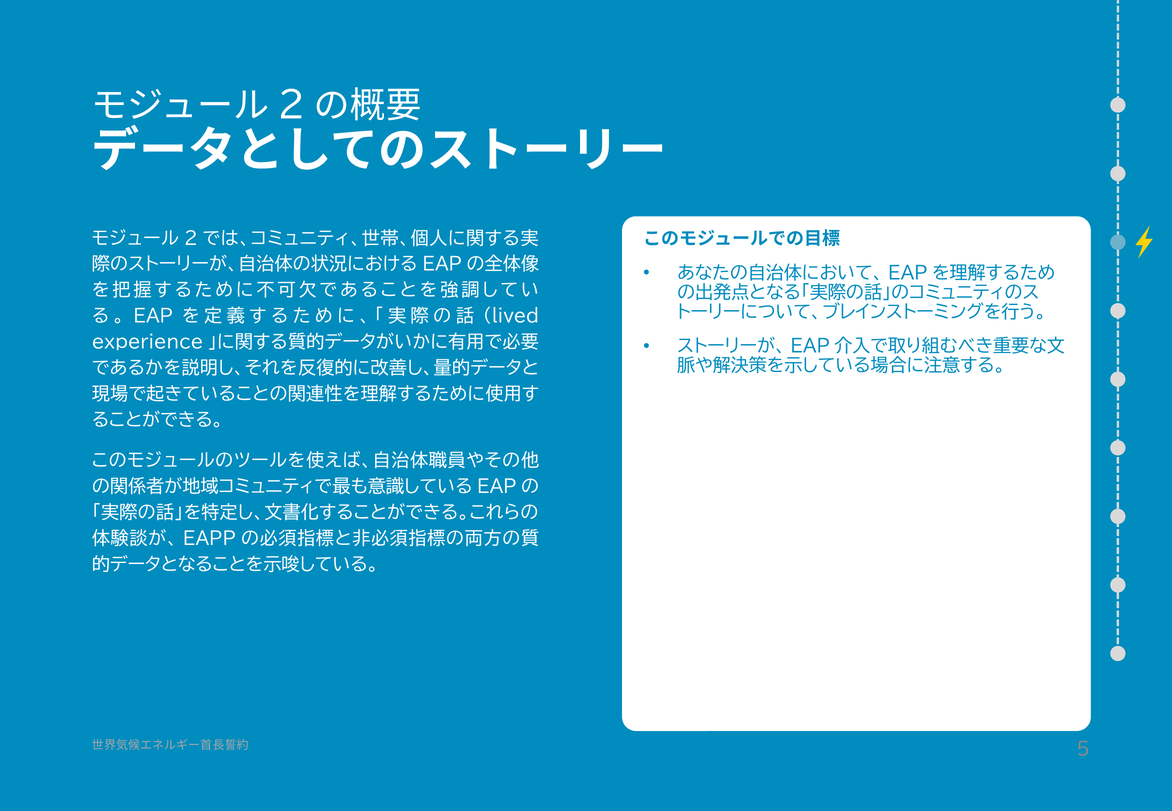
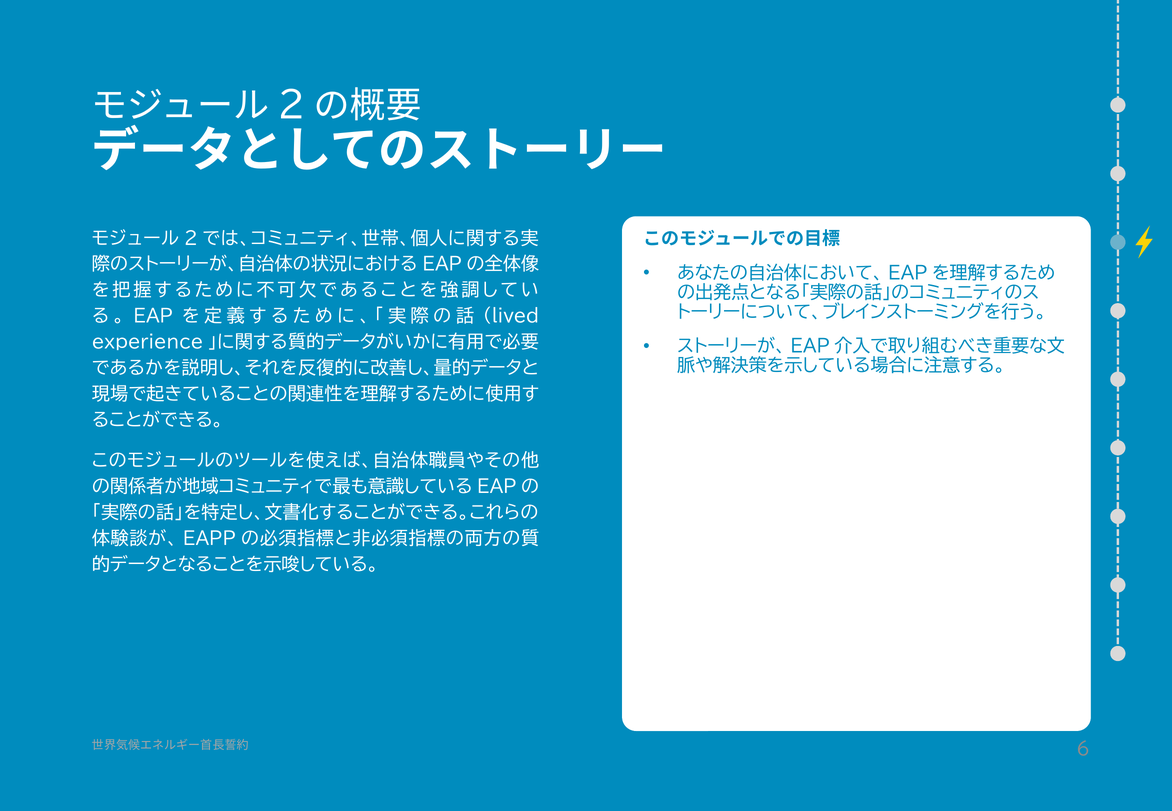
5: 5 -> 6 (1083, 749)
